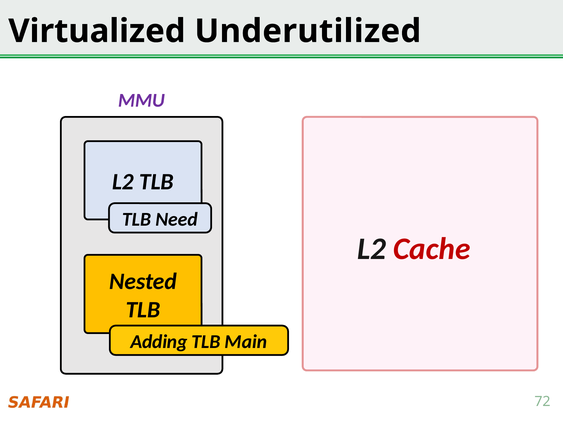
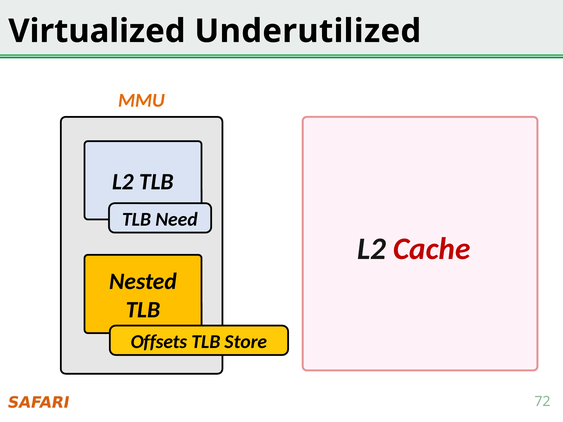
MMU colour: purple -> orange (142, 100)
Adding: Adding -> Offsets (159, 342)
Main: Main -> Store (246, 342)
